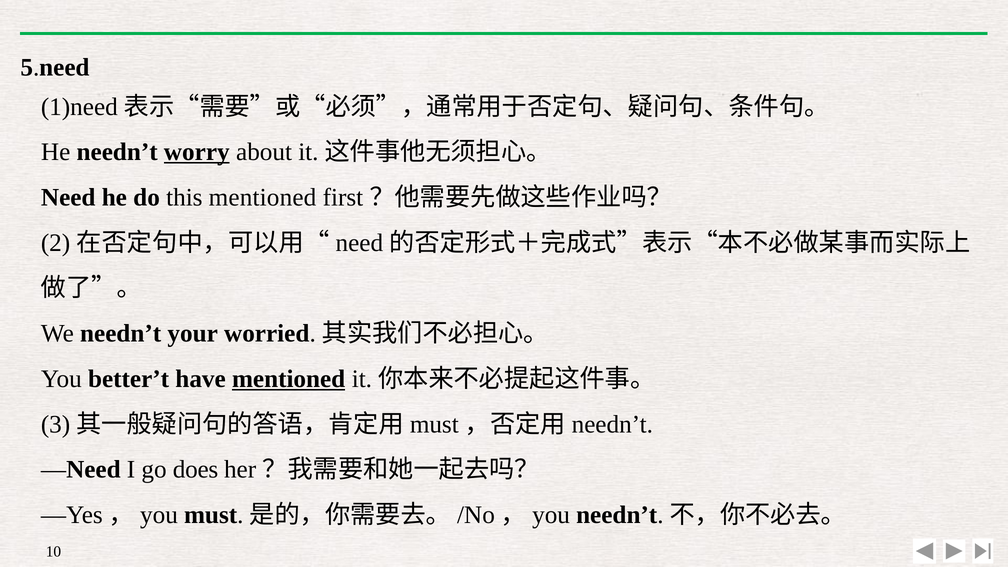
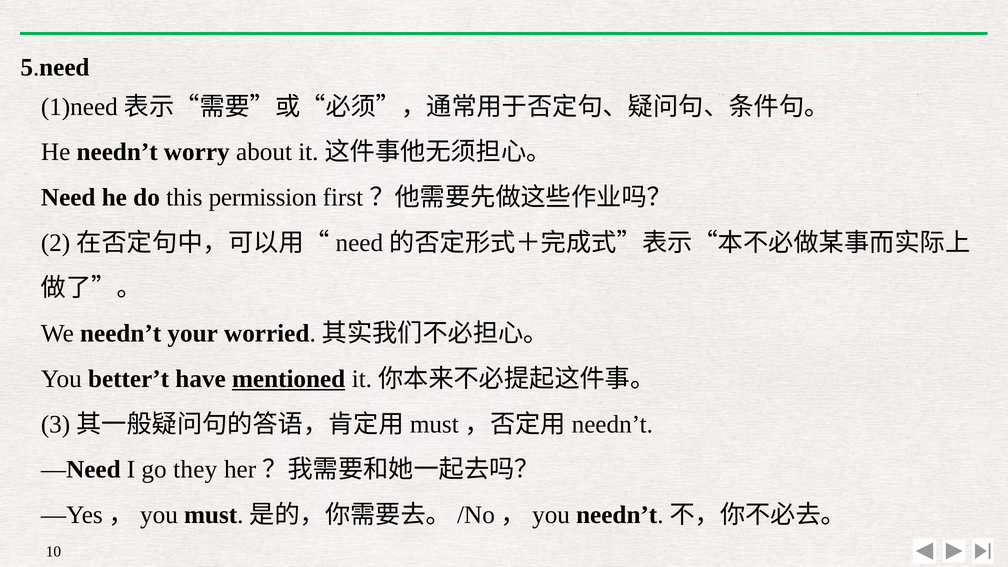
worry underline: present -> none (197, 152)
this mentioned: mentioned -> permission (263, 197)
does: does -> they (195, 470)
